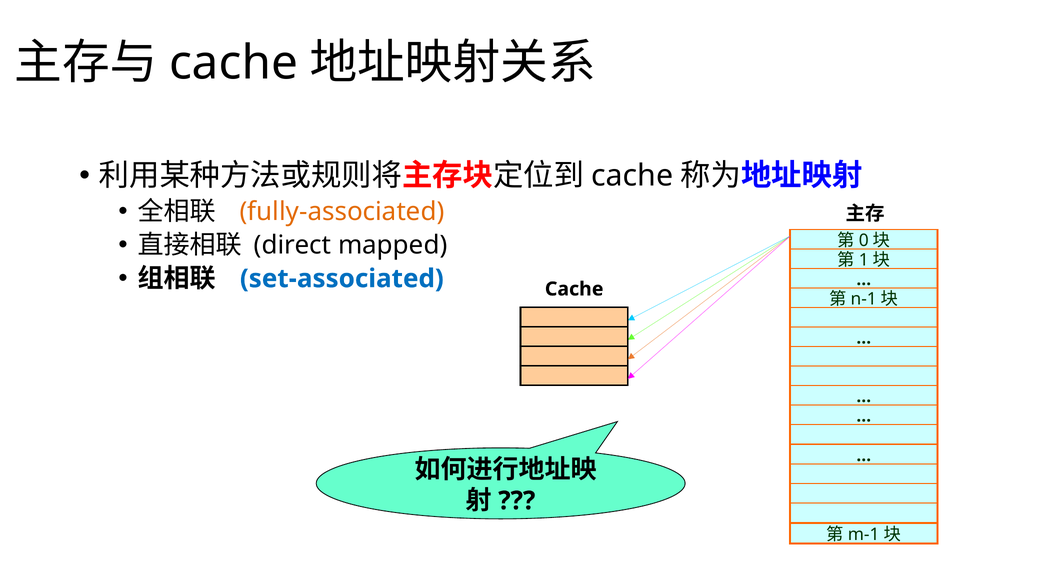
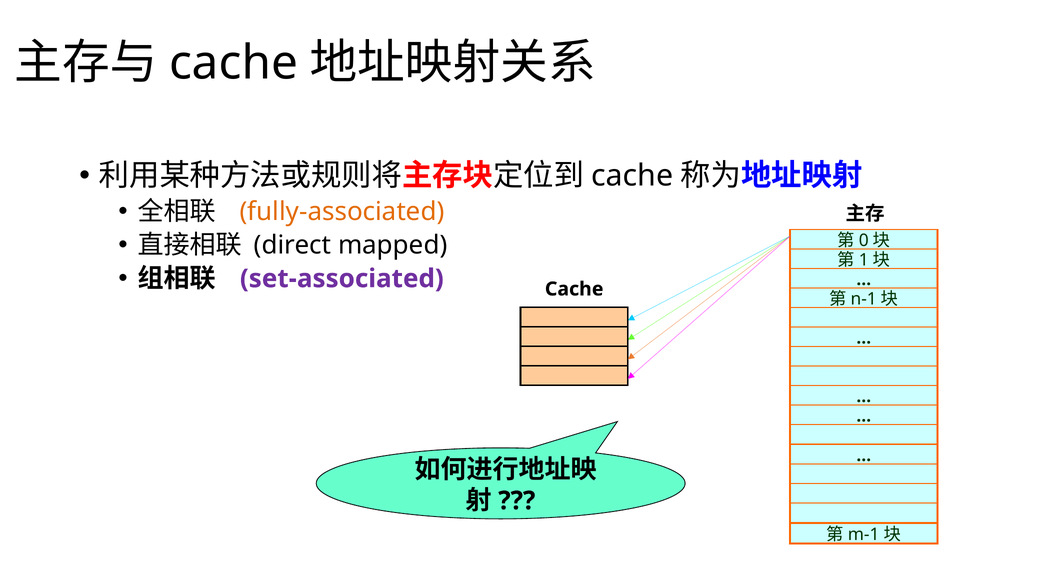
set-associated colour: blue -> purple (342, 279)
